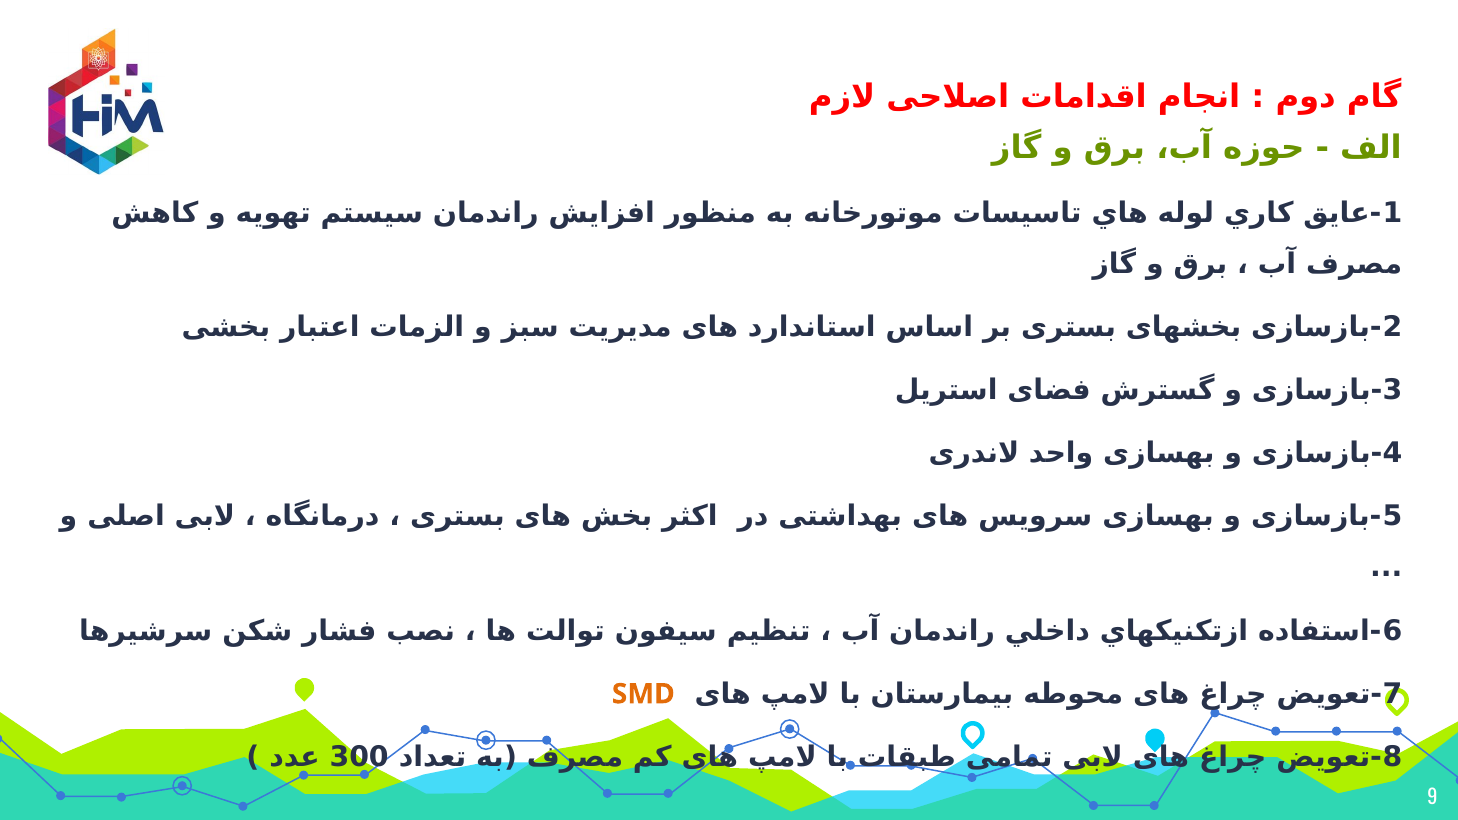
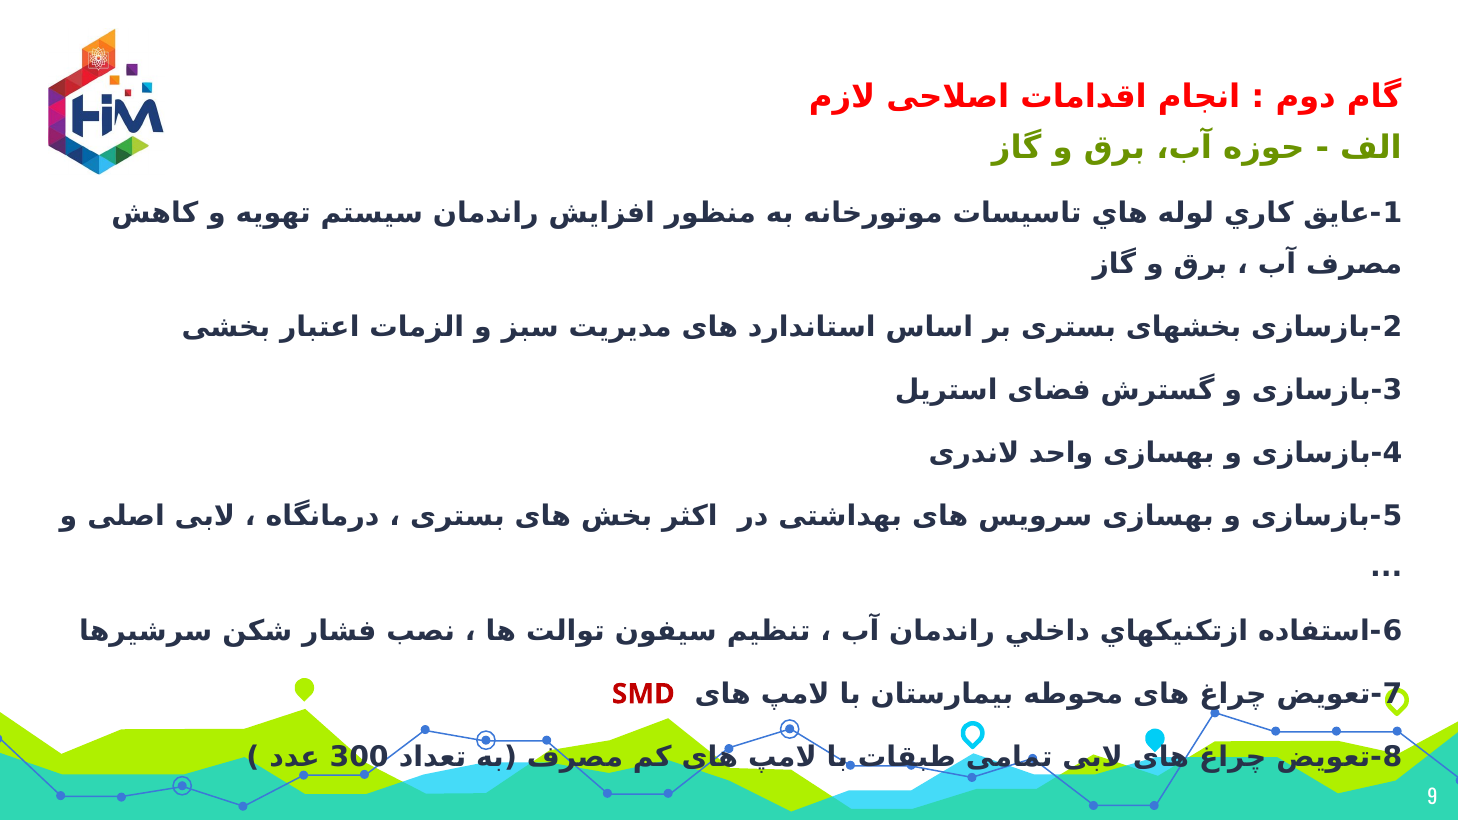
SMD colour: orange -> red (643, 694)
